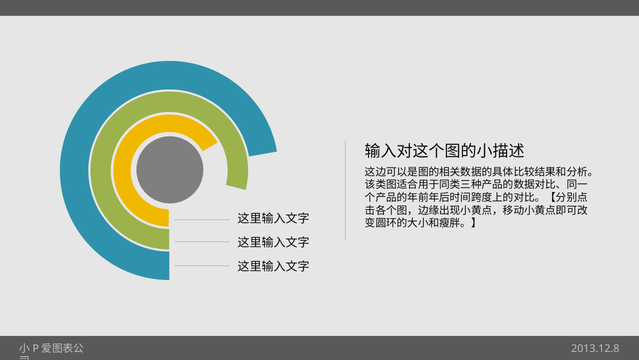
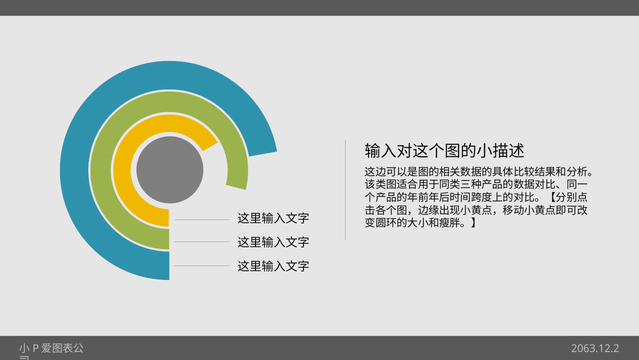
2013.12.8: 2013.12.8 -> 2063.12.2 (595, 348)
